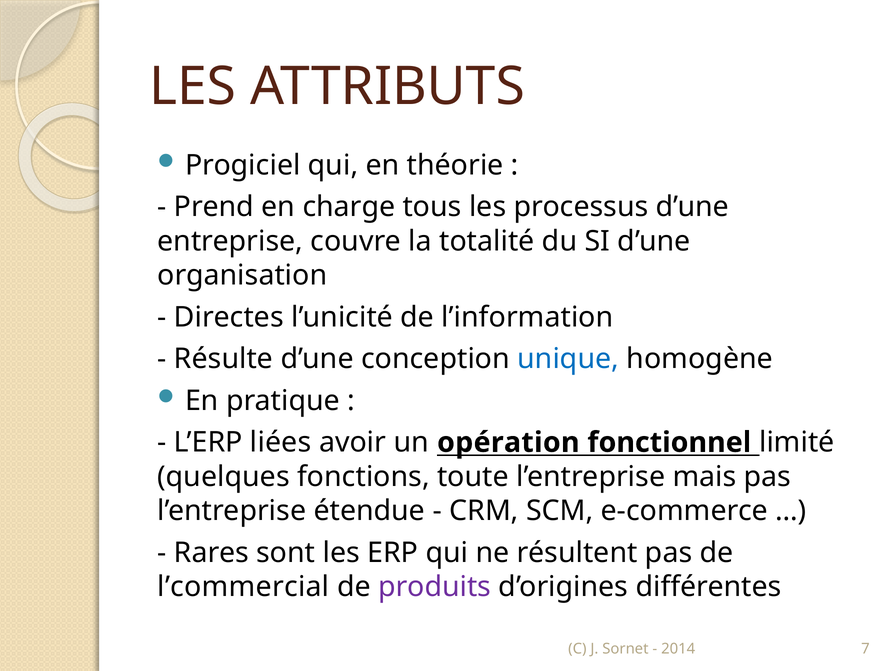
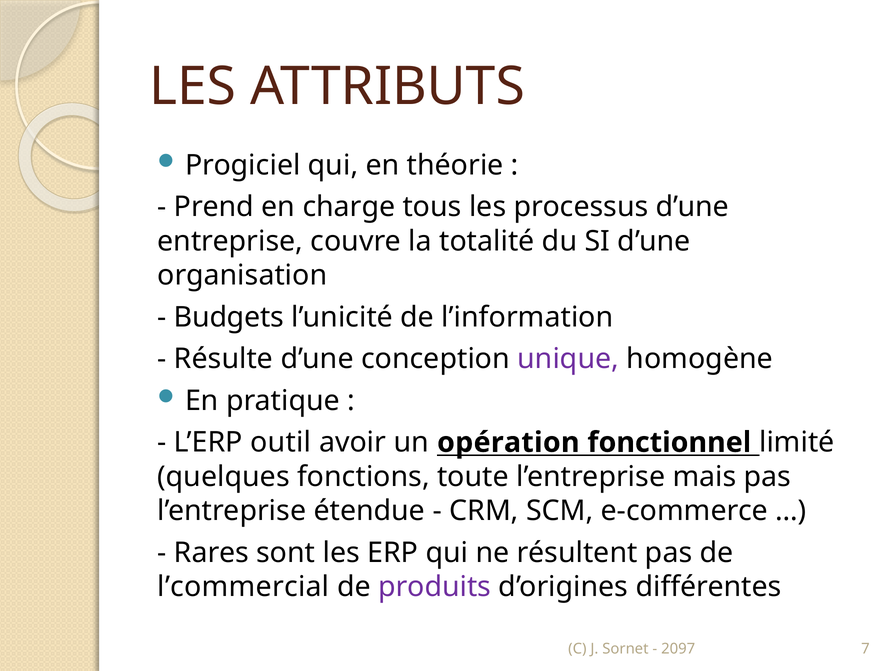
Directes: Directes -> Budgets (229, 317)
unique colour: blue -> purple (568, 359)
liées: liées -> outil (281, 443)
2014: 2014 -> 2097 (678, 649)
